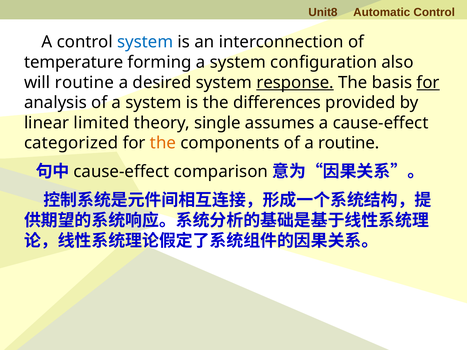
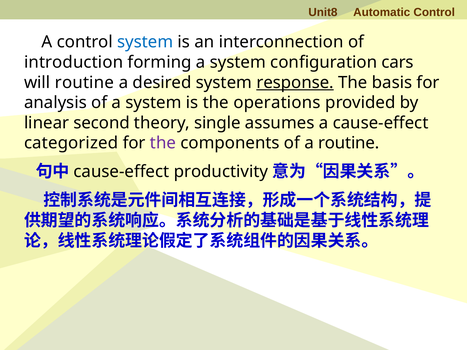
temperature: temperature -> introduction (74, 62)
also: also -> cars (398, 62)
for underline: present -> none (428, 83)
differences: differences -> operations (277, 103)
limited: limited -> second (102, 123)
the colour: orange -> purple (163, 143)
comparison: comparison -> productivity (221, 172)
